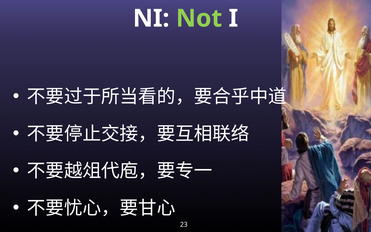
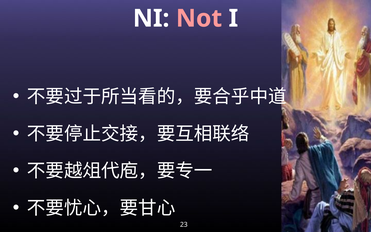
Not colour: light green -> pink (199, 18)
